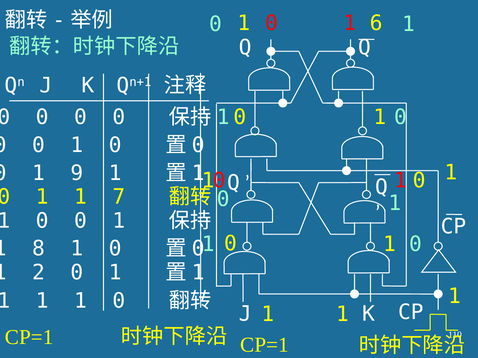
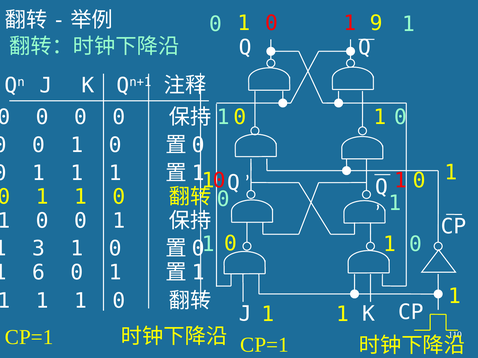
6: 6 -> 9 (376, 23)
9: 9 -> 1 (77, 173)
7: 7 -> 0 (119, 197)
8: 8 -> 3 (39, 249)
2: 2 -> 6 (39, 273)
